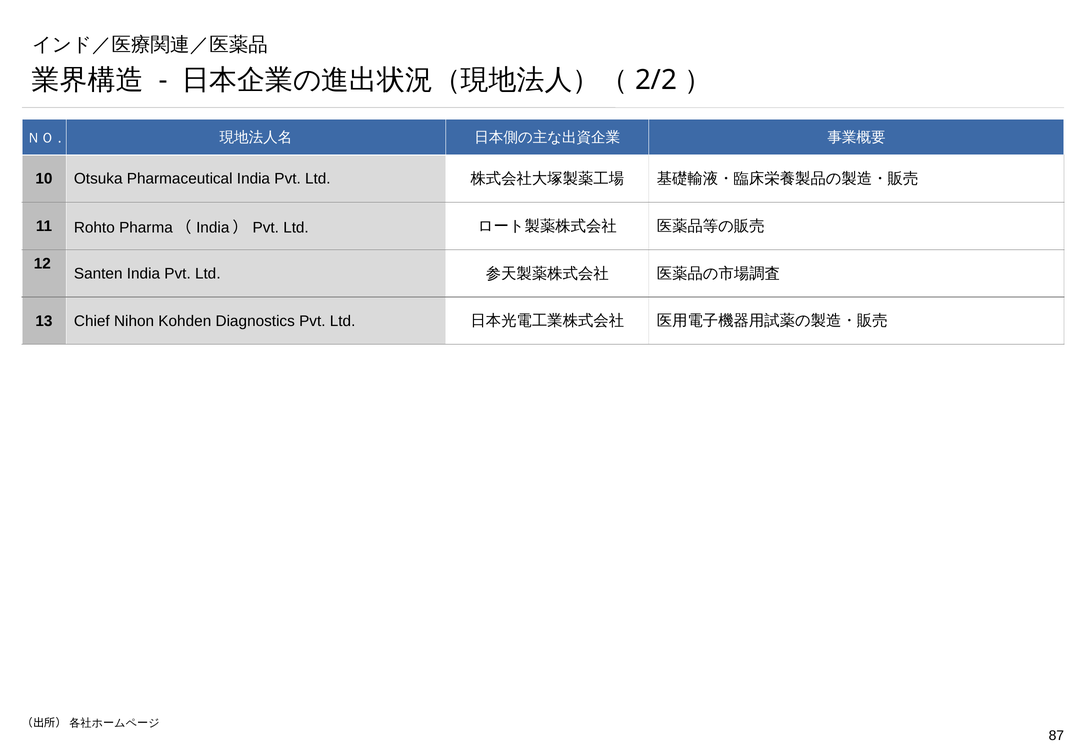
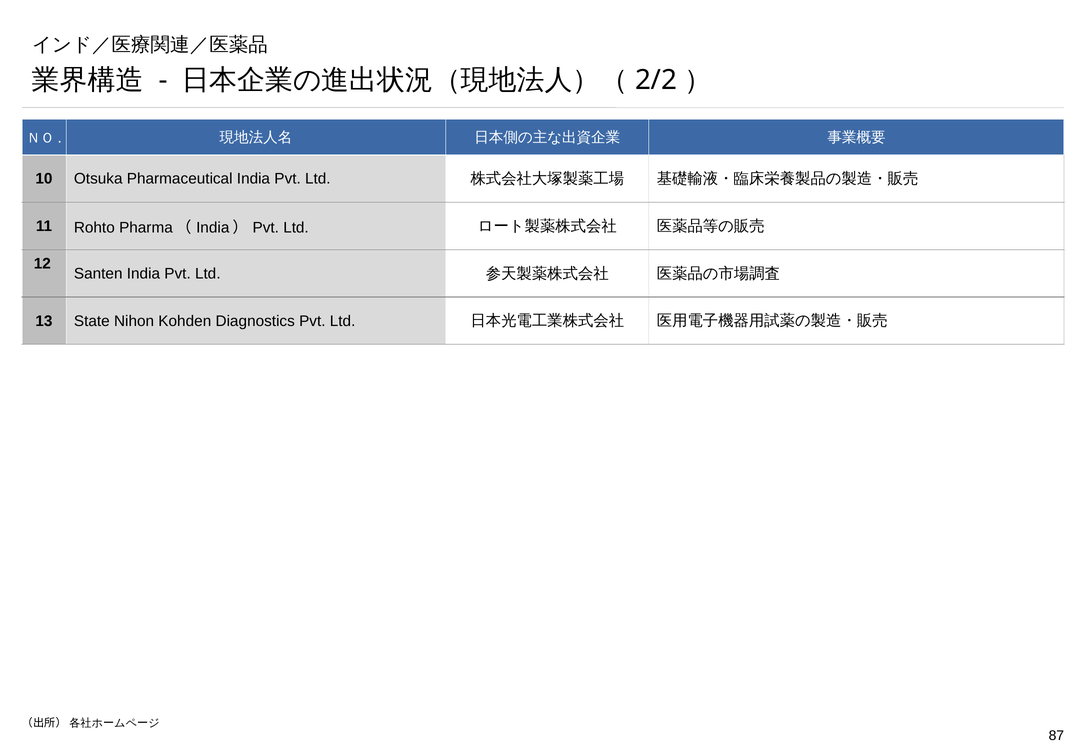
Chief: Chief -> State (92, 321)
